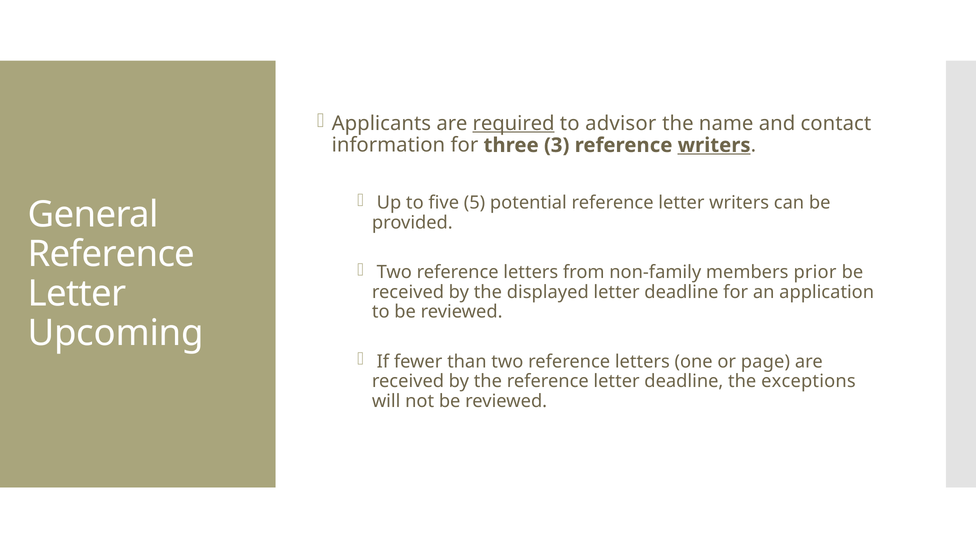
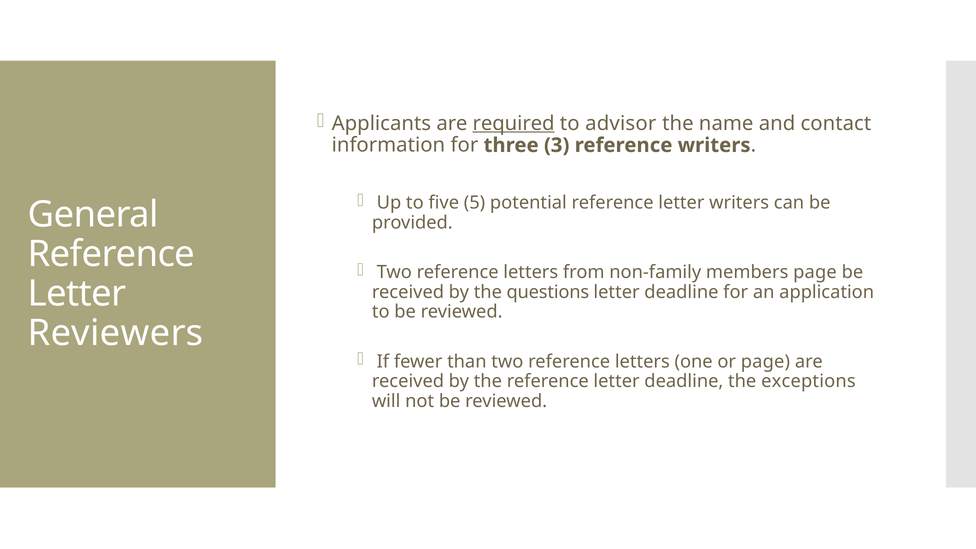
writers underline: present -> none (714, 145)
members prior: prior -> page (815, 272)
displayed: displayed -> questions (548, 292)
Upcoming: Upcoming -> Reviewers (115, 333)
